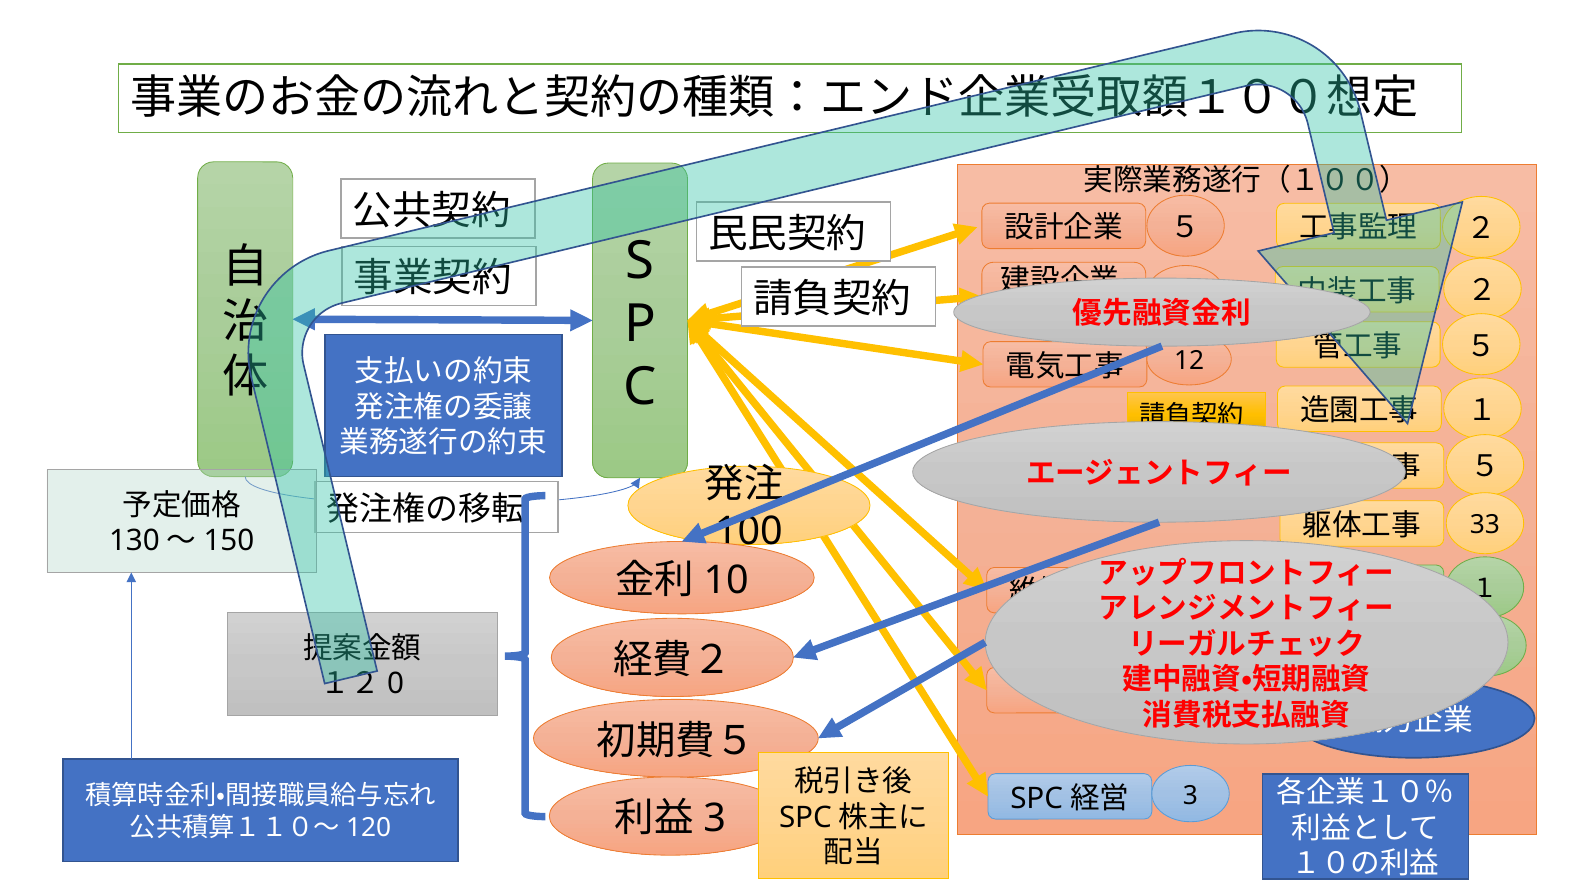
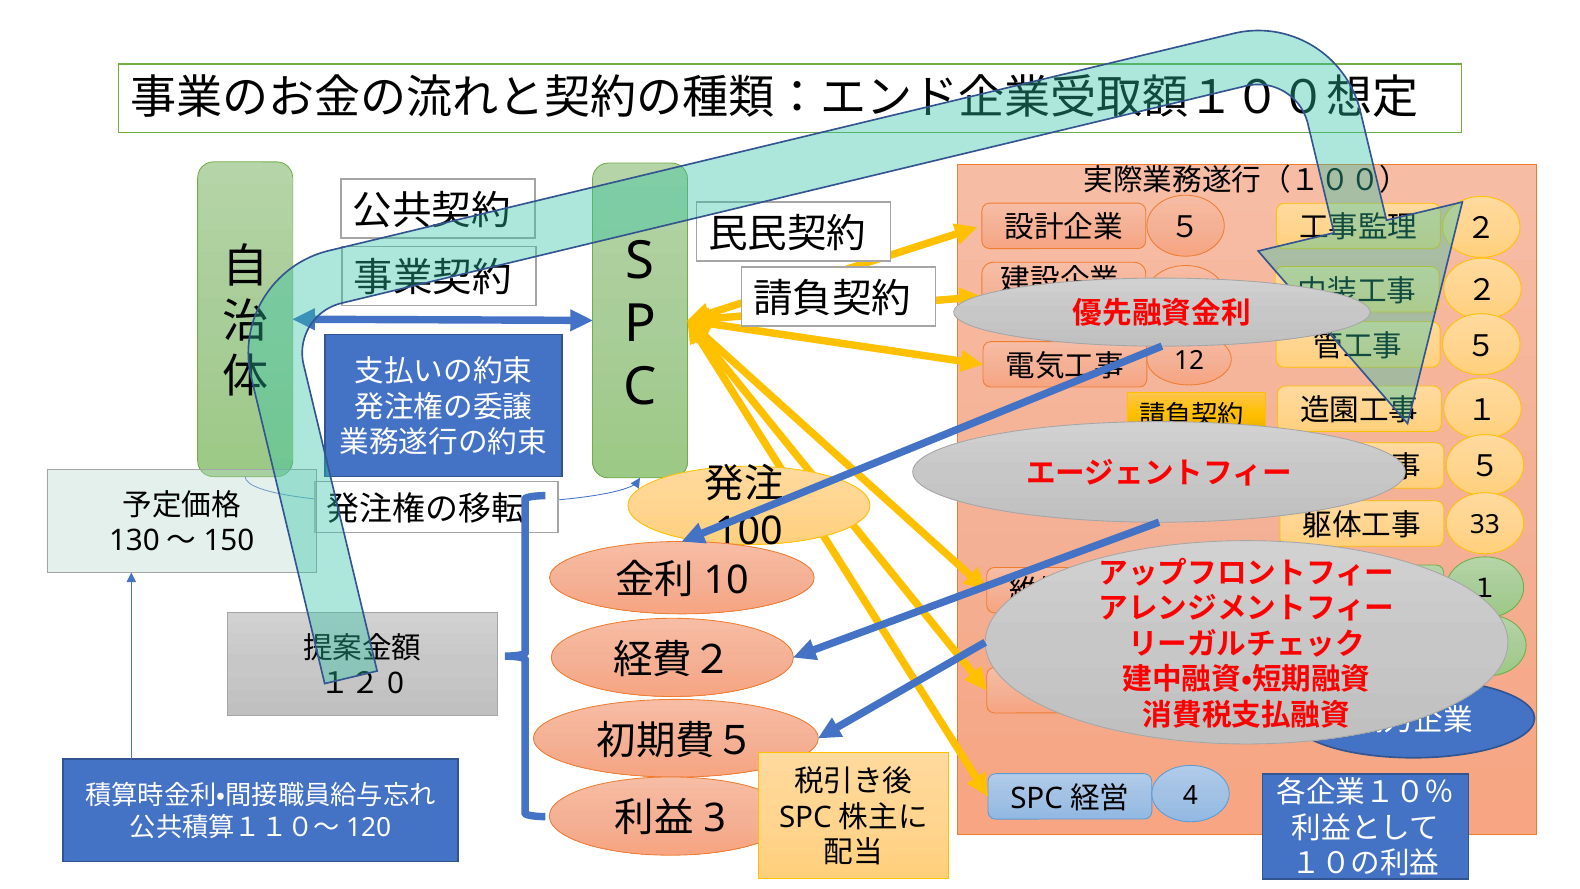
3: 3 -> 4 (1191, 795)
